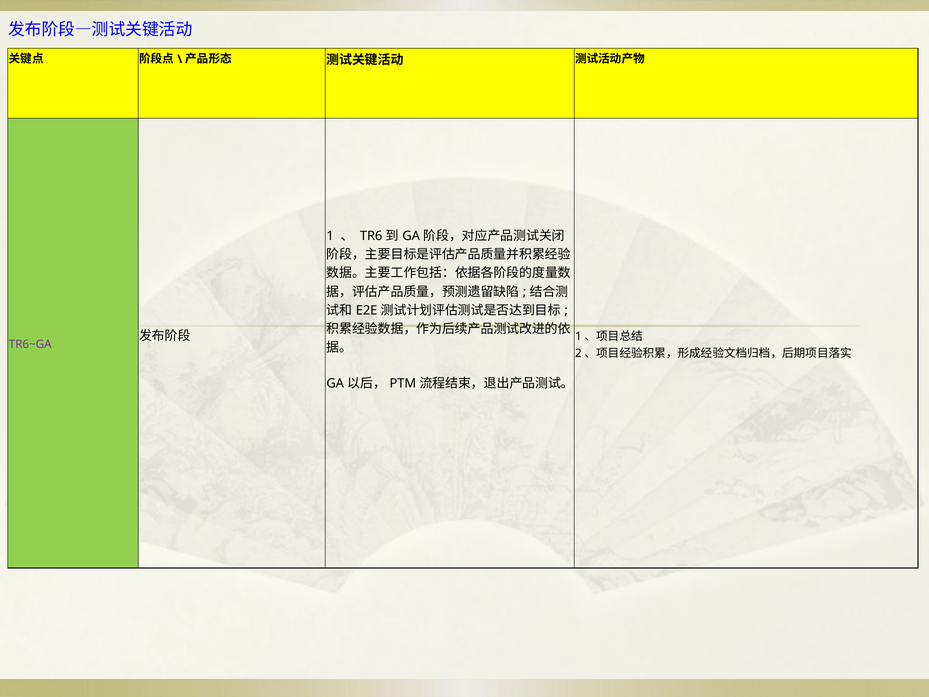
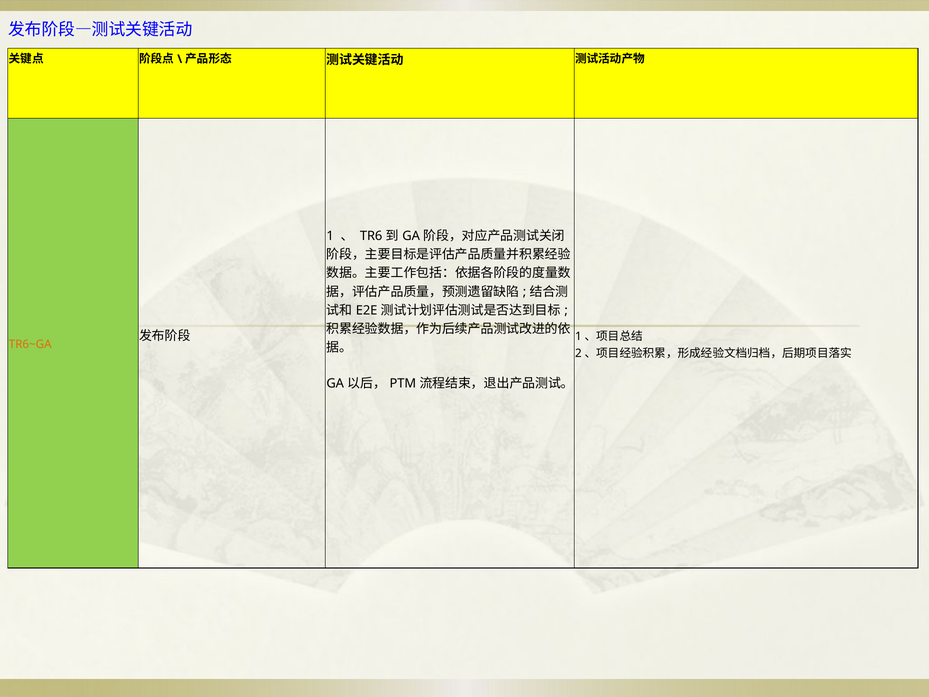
TR6~GA colour: purple -> orange (30, 344)
